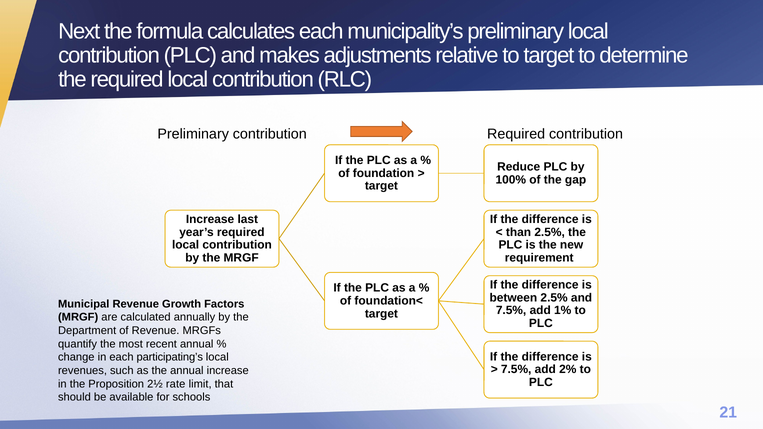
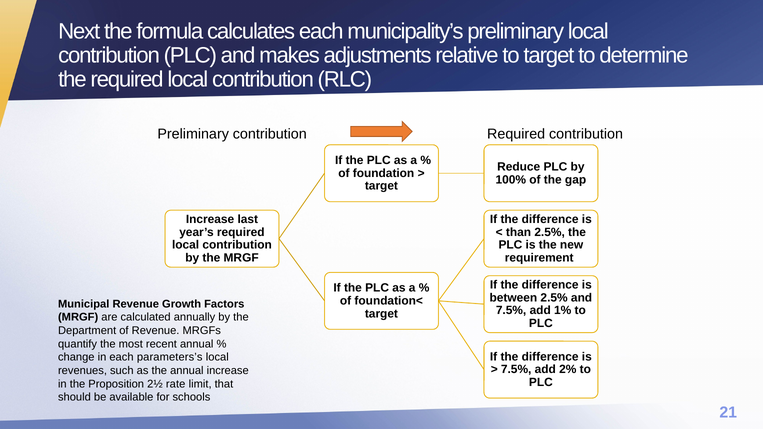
participating’s: participating’s -> parameters’s (170, 357)
